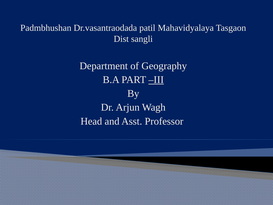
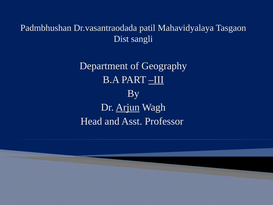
Arjun underline: none -> present (128, 107)
